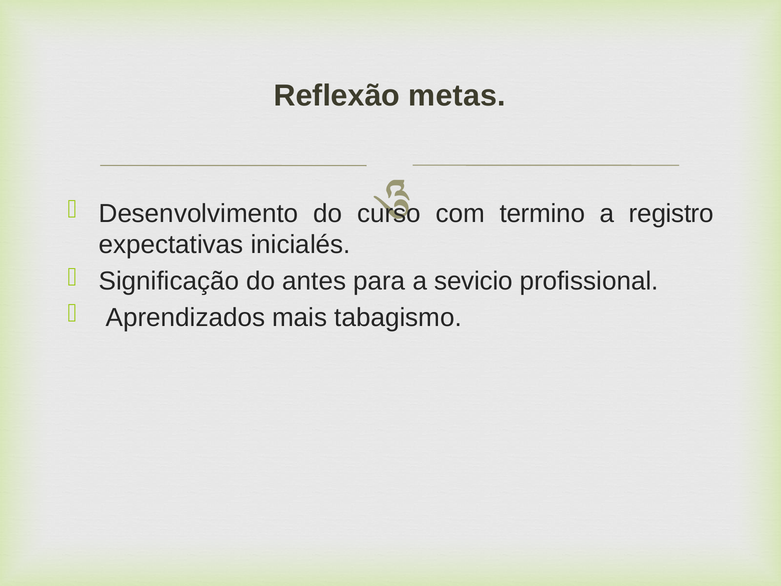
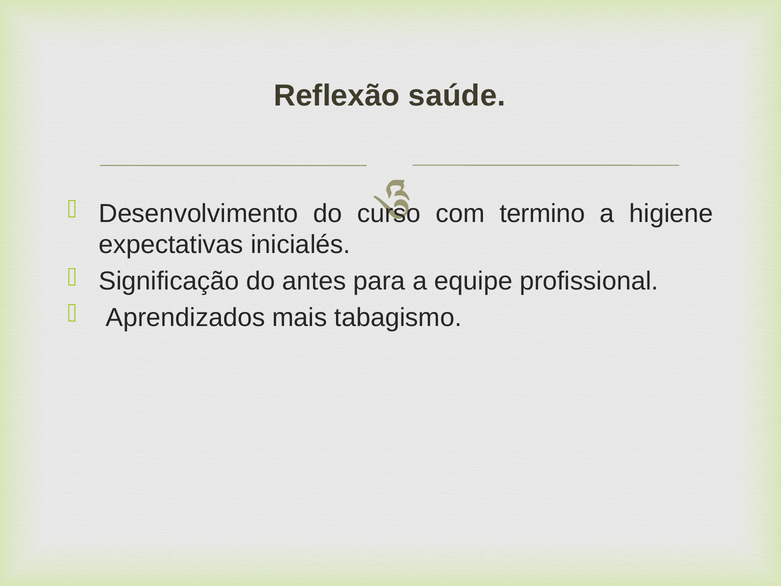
metas: metas -> saúde (457, 96)
registro: registro -> higiene (671, 213)
sevicio: sevicio -> equipe (473, 281)
